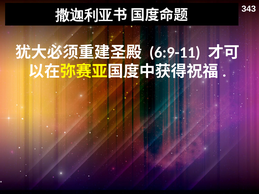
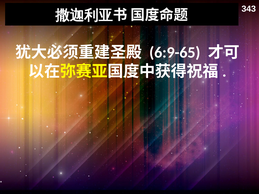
6:9-11: 6:9-11 -> 6:9-65 (175, 53)
